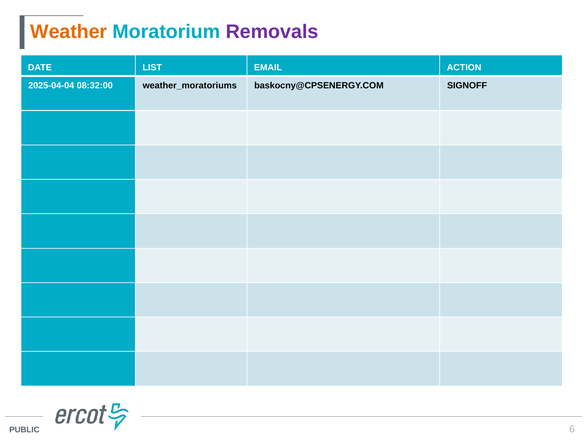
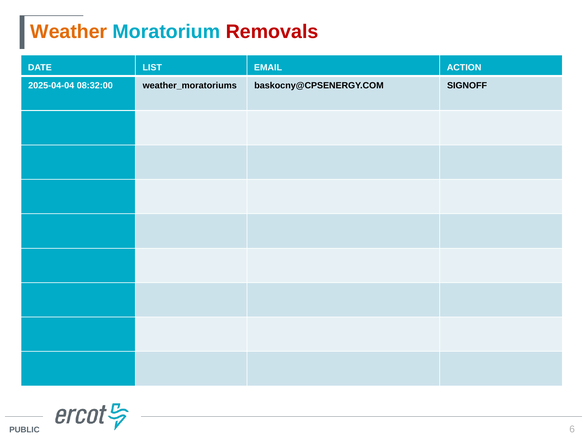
Removals colour: purple -> red (272, 32)
